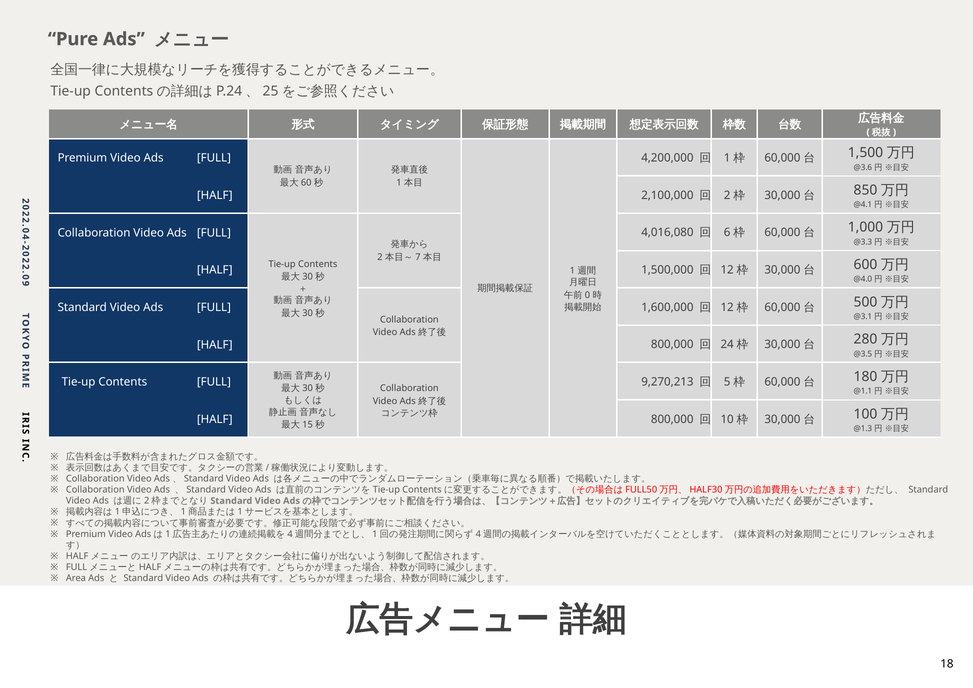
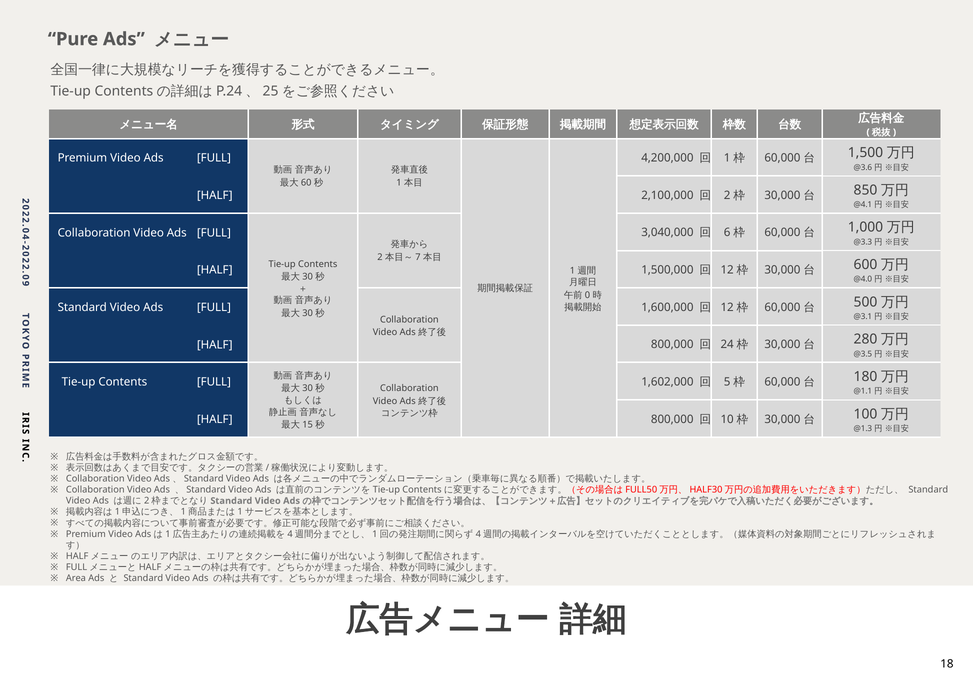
4,016,080: 4,016,080 -> 3,040,000 (667, 233)
9,270,213: 9,270,213 -> 1,602,000 (667, 382)
